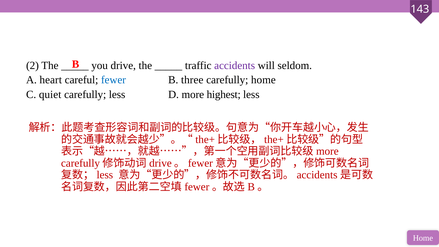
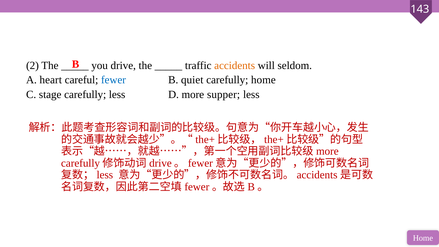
accidents colour: purple -> orange (235, 66)
three: three -> quiet (192, 80)
quiet: quiet -> stage (50, 94)
highest: highest -> supper (224, 94)
